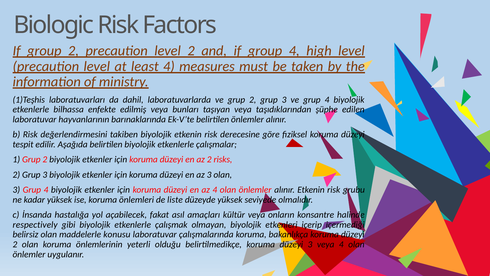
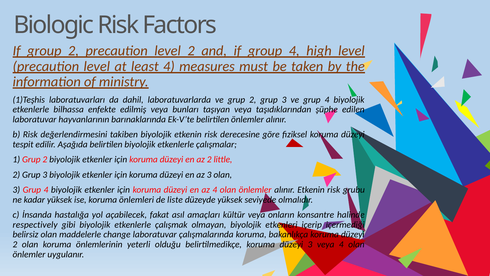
risks: risks -> little (223, 159)
konusu: konusu -> change (117, 234)
